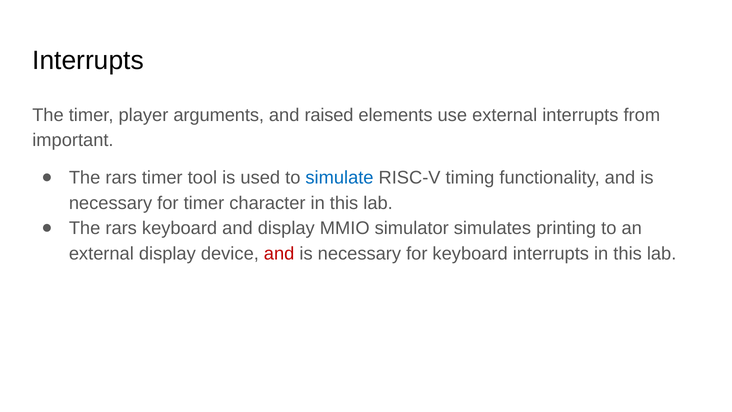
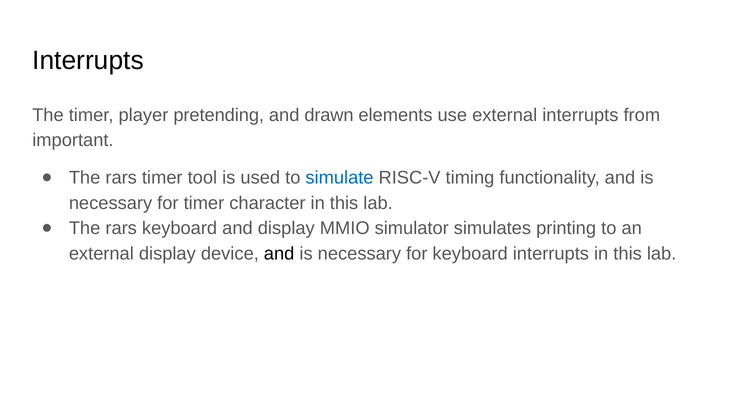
arguments: arguments -> pretending (219, 115)
raised: raised -> drawn (329, 115)
and colour: red -> black (279, 254)
